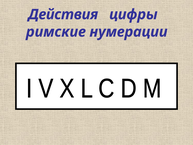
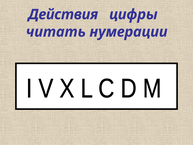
римские: римские -> читать (56, 32)
